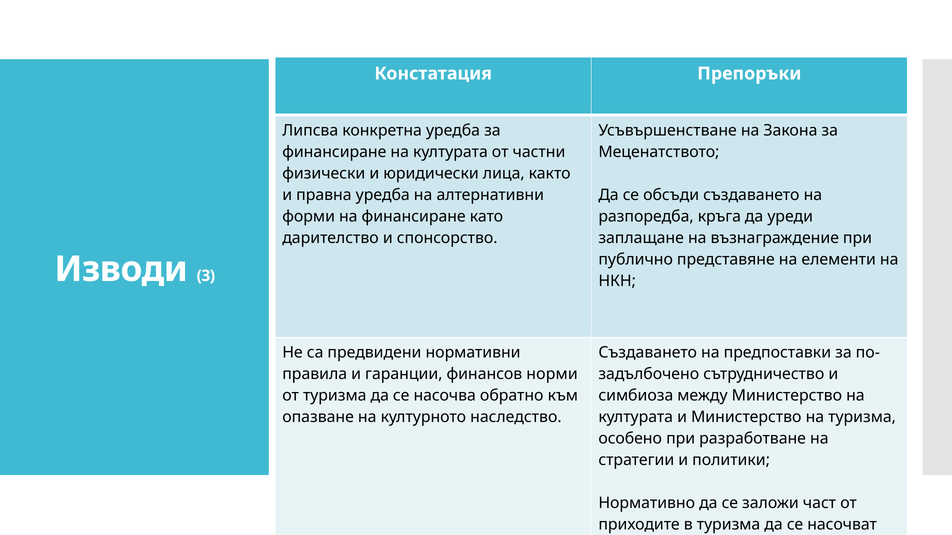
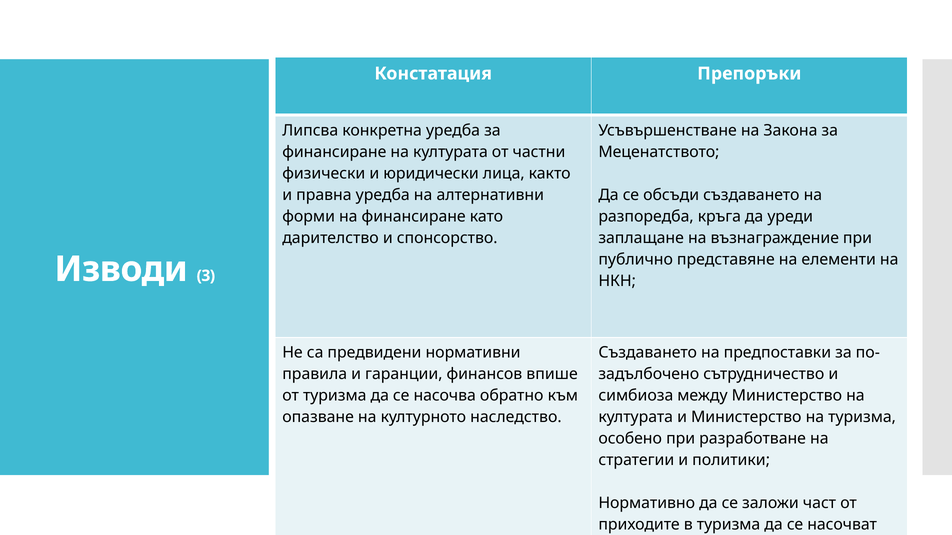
норми: норми -> впише (552, 374)
